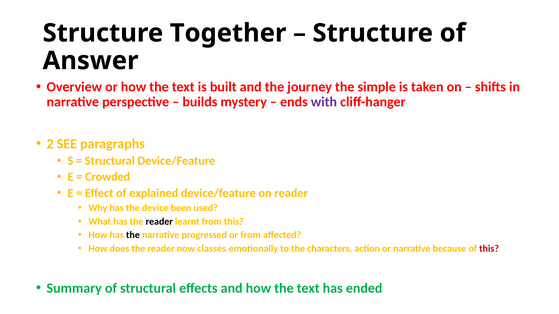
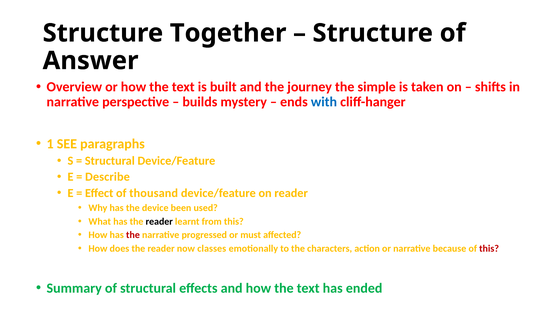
with colour: purple -> blue (324, 102)
2: 2 -> 1 (50, 144)
Crowded: Crowded -> Describe (107, 177)
explained: explained -> thousand (154, 193)
the colour: black -> red (133, 235)
or from: from -> must (251, 235)
